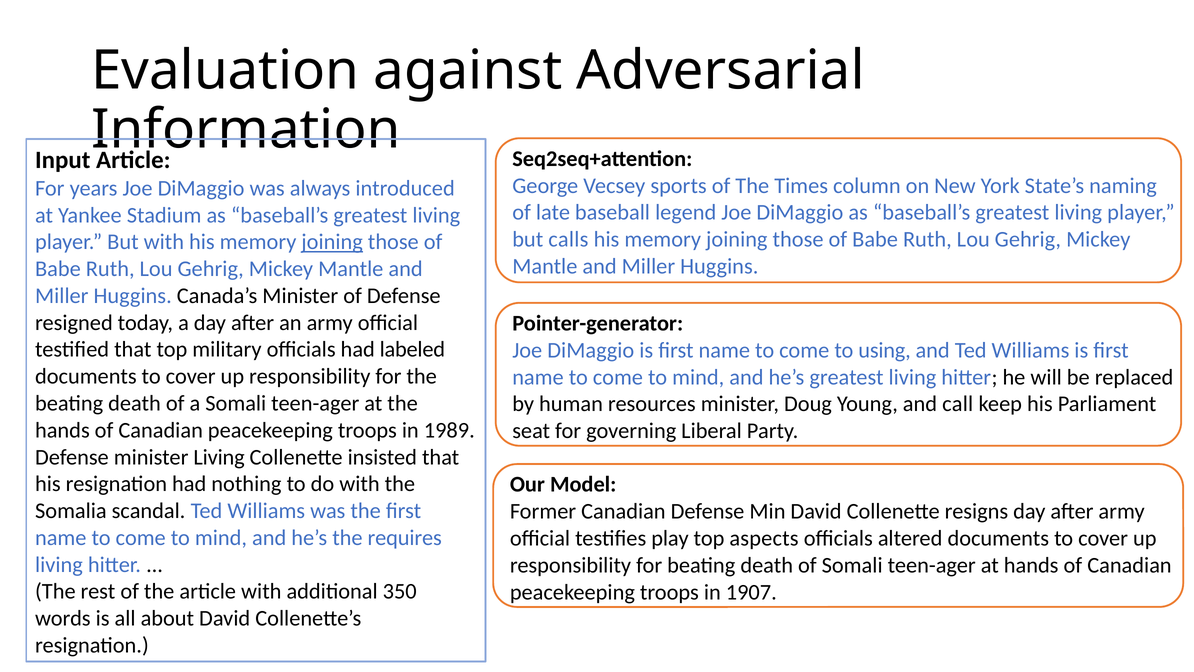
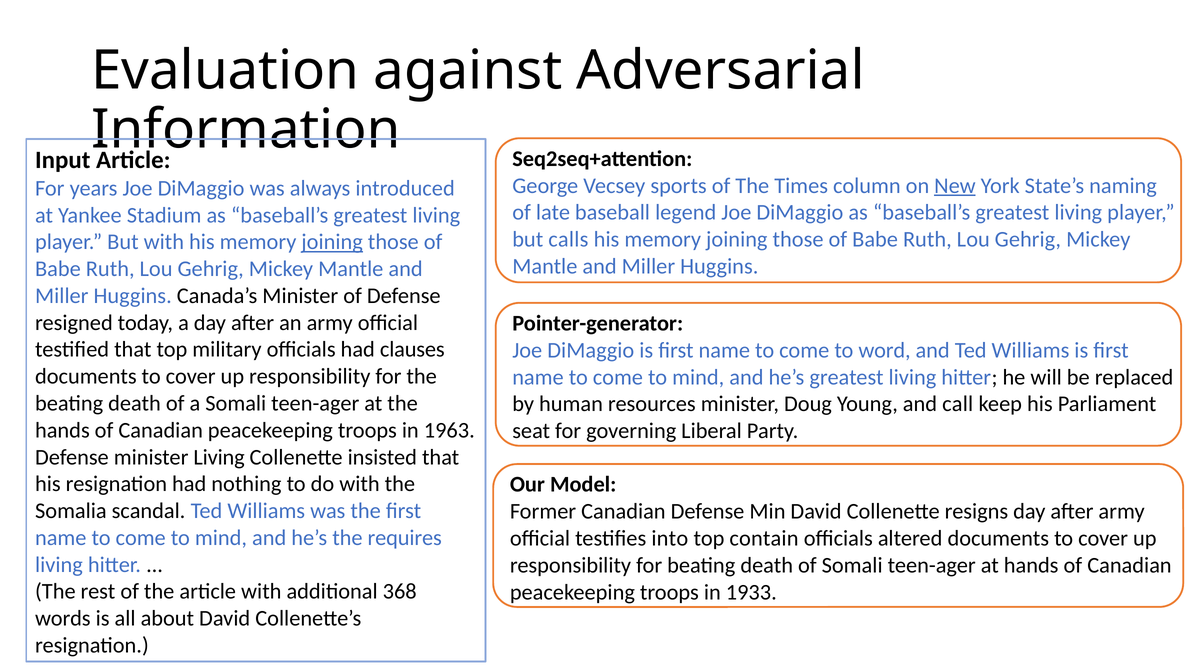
New underline: none -> present (955, 186)
labeled: labeled -> clauses (412, 349)
using: using -> word (885, 350)
1989: 1989 -> 1963 (449, 430)
play: play -> into (670, 538)
aspects: aspects -> contain (764, 538)
350: 350 -> 368 (400, 591)
1907: 1907 -> 1933 (751, 592)
